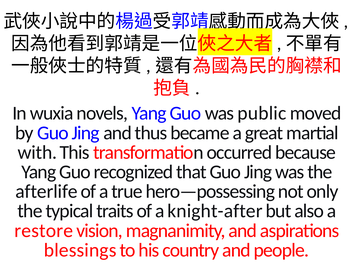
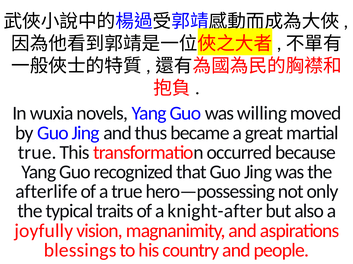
public: public -> willing (262, 114)
with: with -> true (37, 153)
restore: restore -> joyfully (44, 231)
